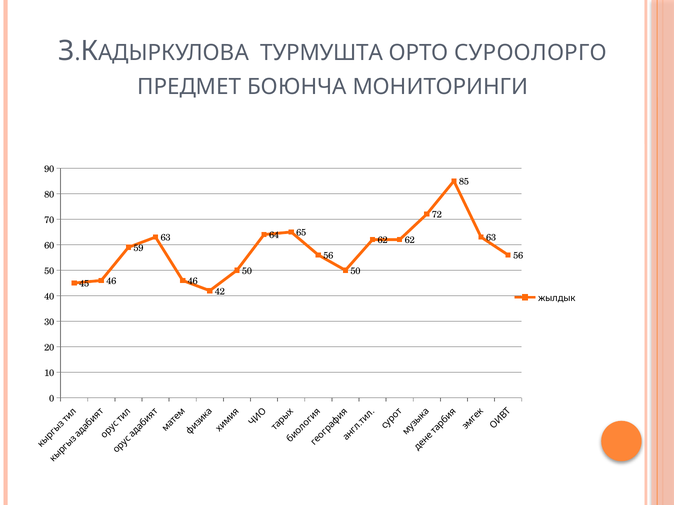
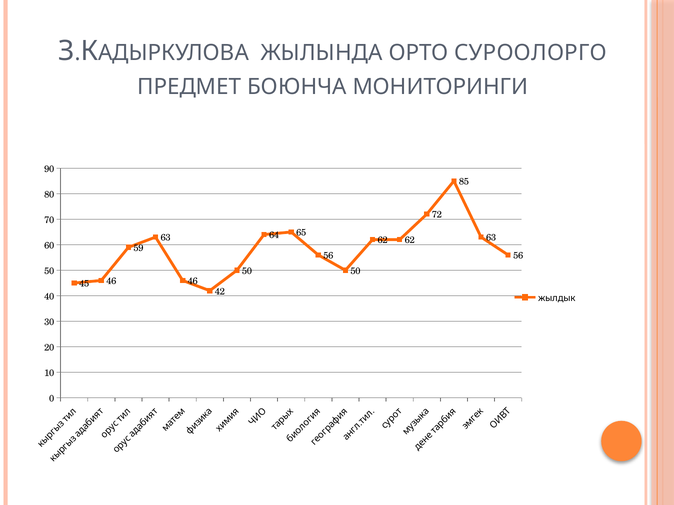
ТУРМУШТА: ТУРМУШТА -> ЖЫЛЫНДА (322, 53)
